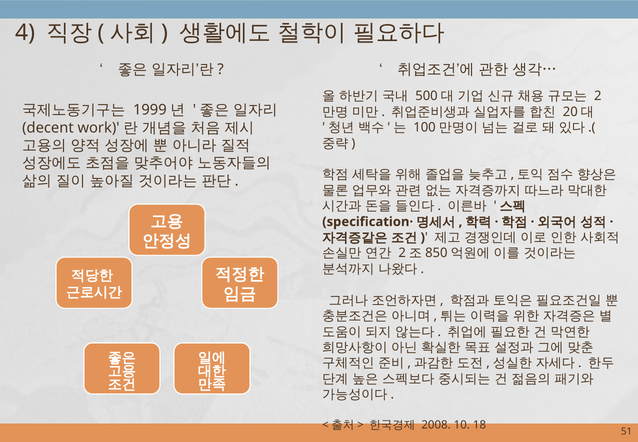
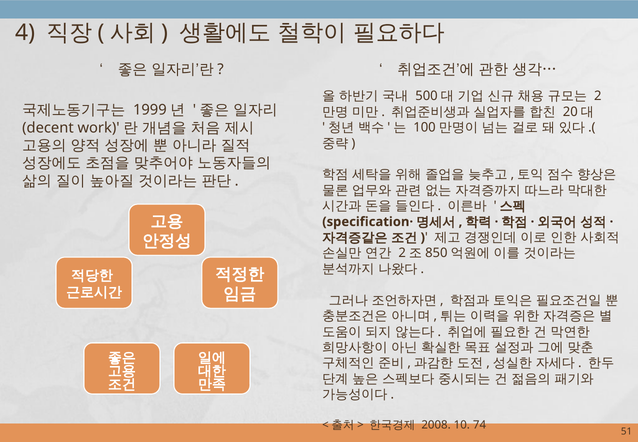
18: 18 -> 74 (480, 425)
